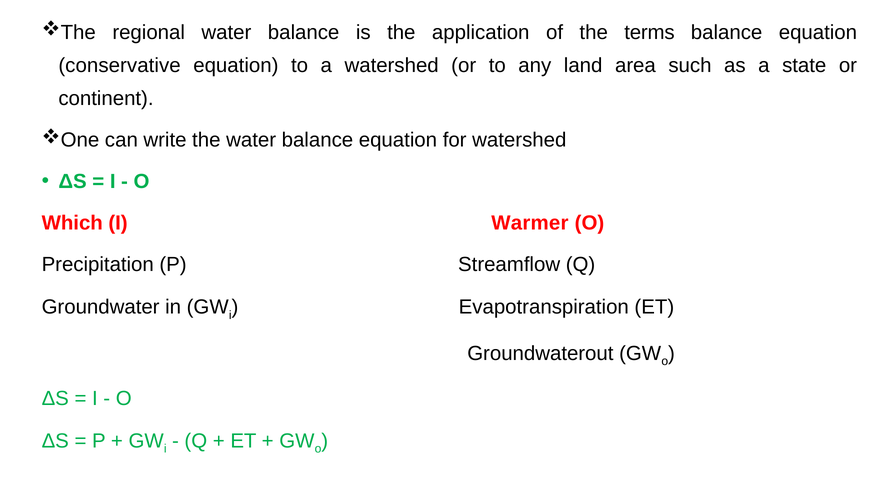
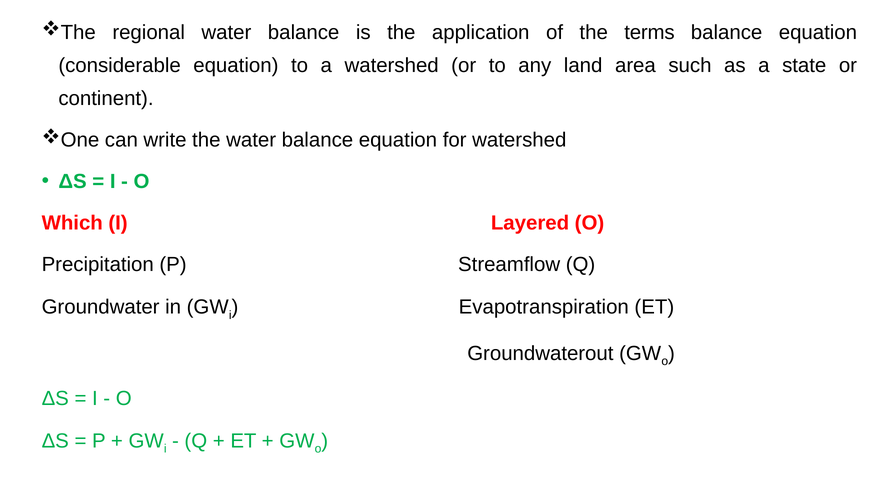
conservative: conservative -> considerable (120, 66)
Warmer: Warmer -> Layered (530, 223)
